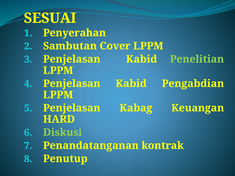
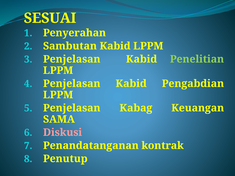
Sambutan Cover: Cover -> Kabid (115, 46)
HARD: HARD -> SAMA (59, 119)
Diskusi colour: light green -> pink (63, 133)
